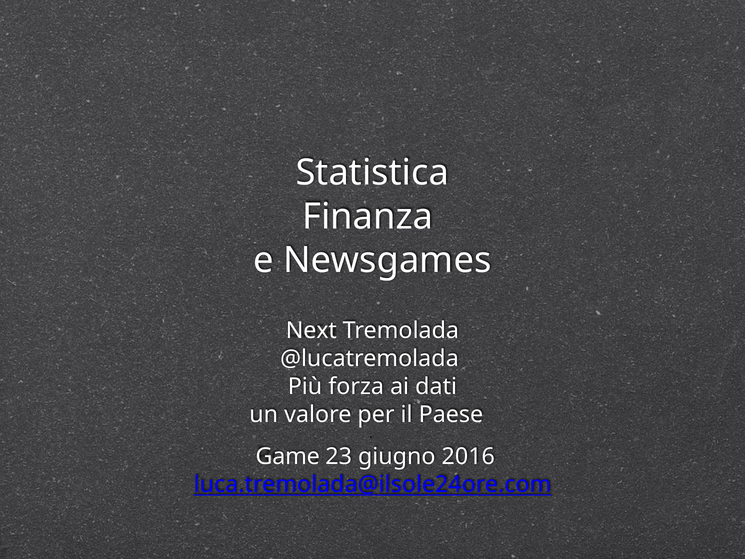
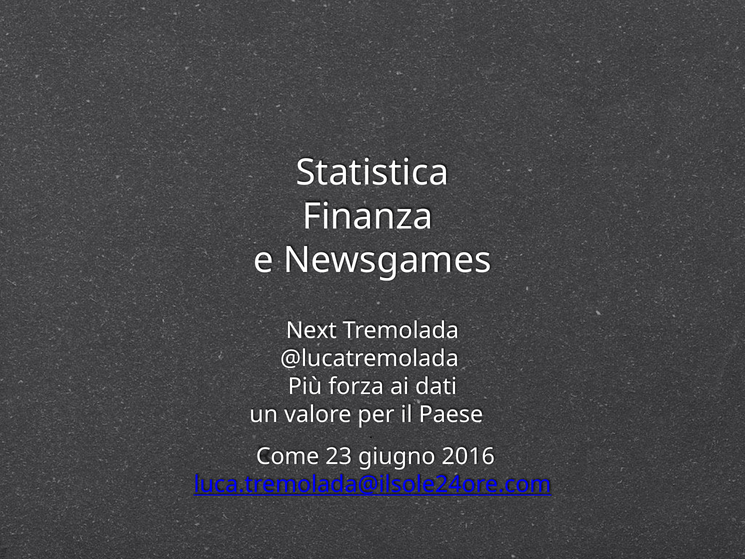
Game: Game -> Come (288, 456)
